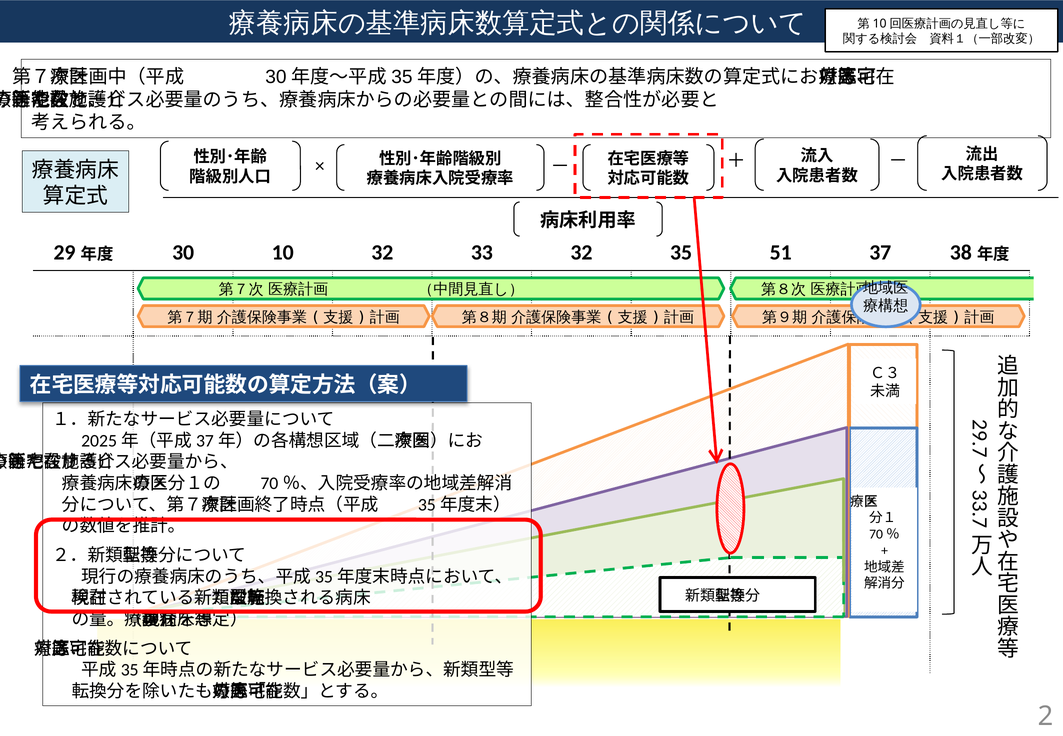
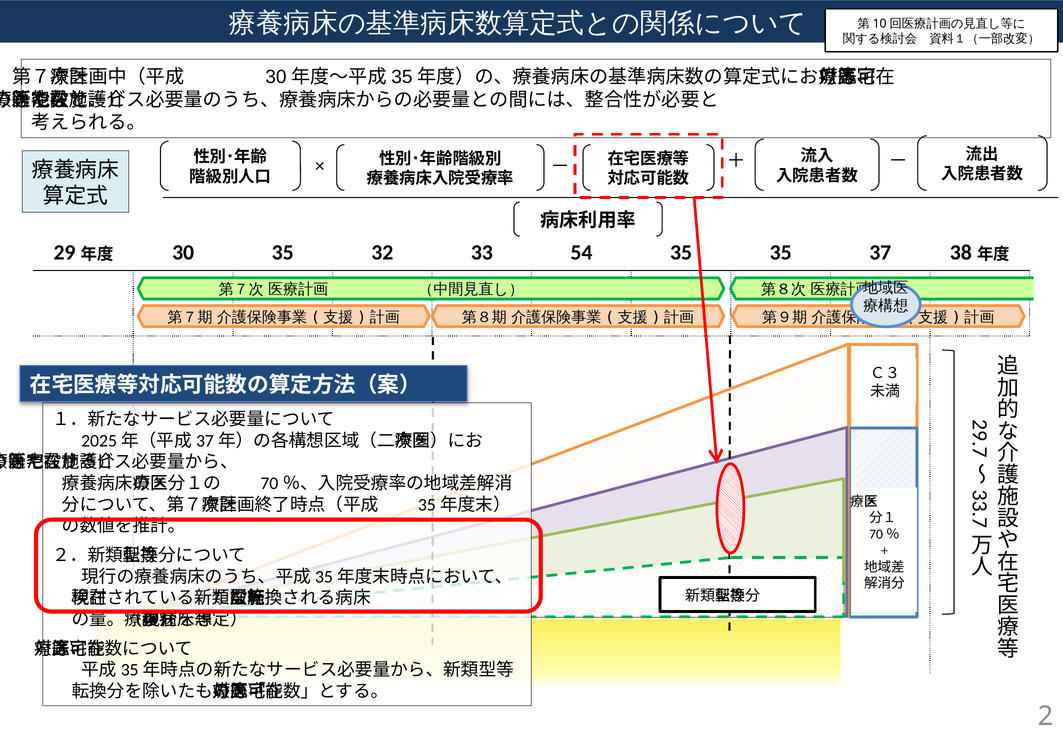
30 10: 10 -> 35 (283, 252)
33 32: 32 -> 54 (582, 252)
35 51: 51 -> 35 (781, 252)
